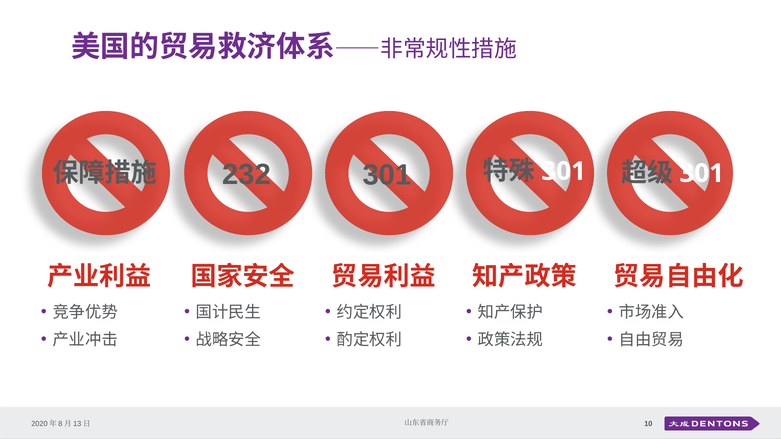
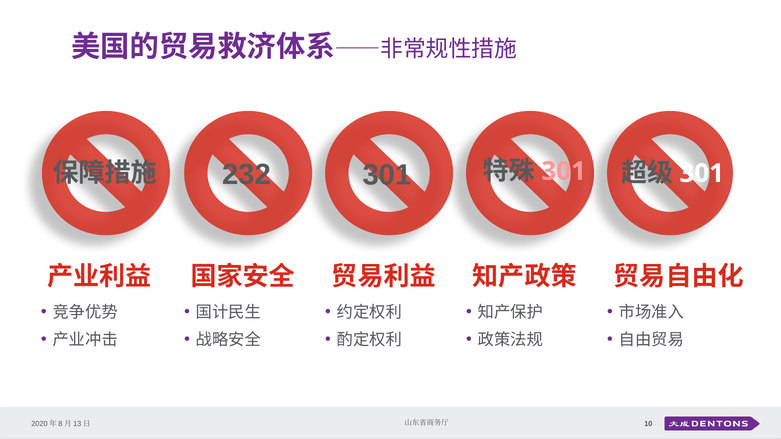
301 colour: white -> pink (564, 171)
